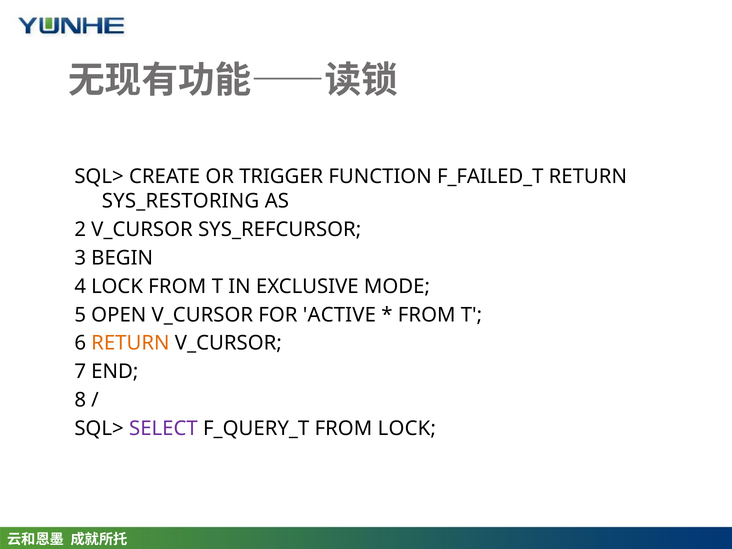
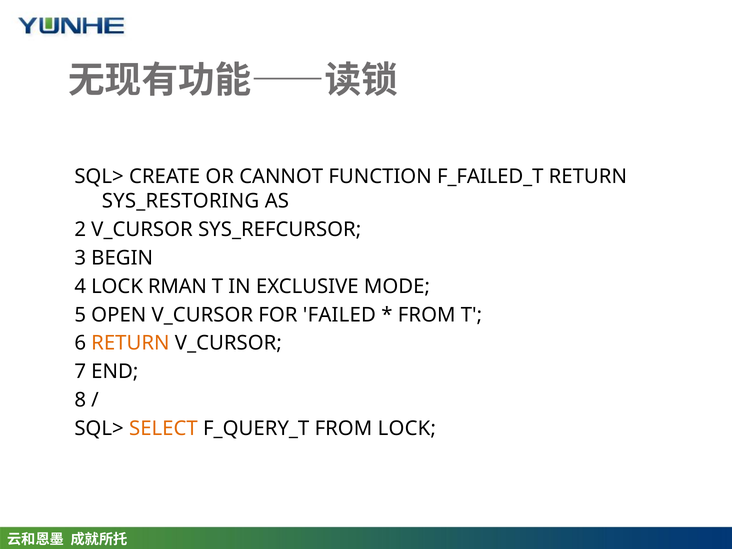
TRIGGER: TRIGGER -> CANNOT (281, 176)
LOCK FROM: FROM -> RMAN (177, 286)
ACTIVE: ACTIVE -> FAILED (339, 315)
SELECT colour: purple -> orange (163, 429)
